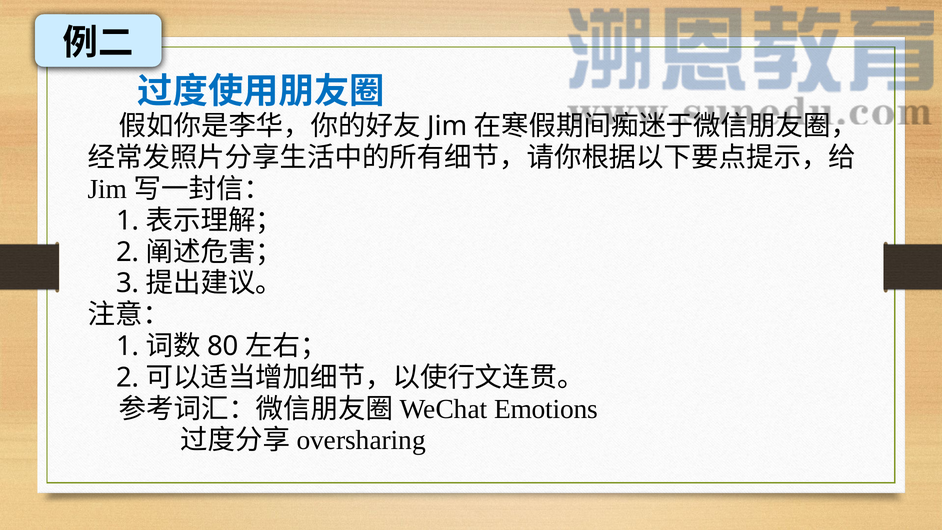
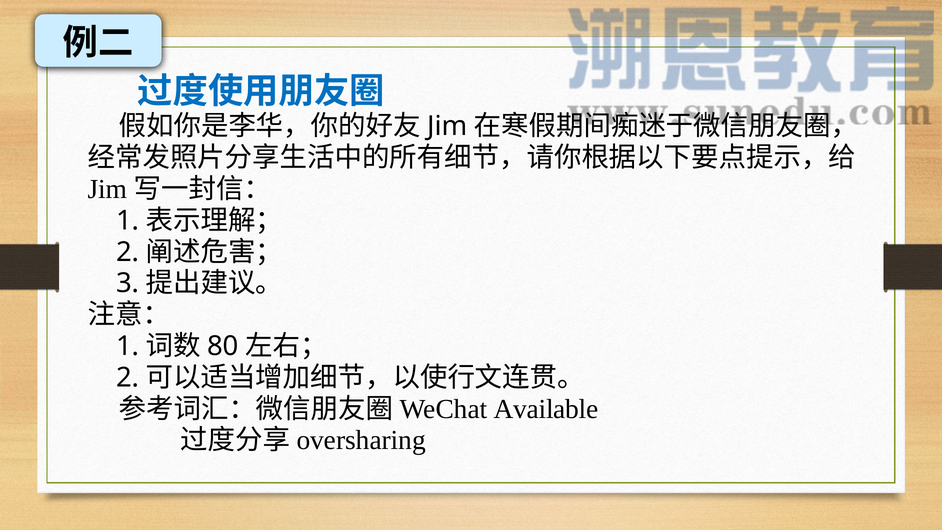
Emotions: Emotions -> Available (546, 409)
